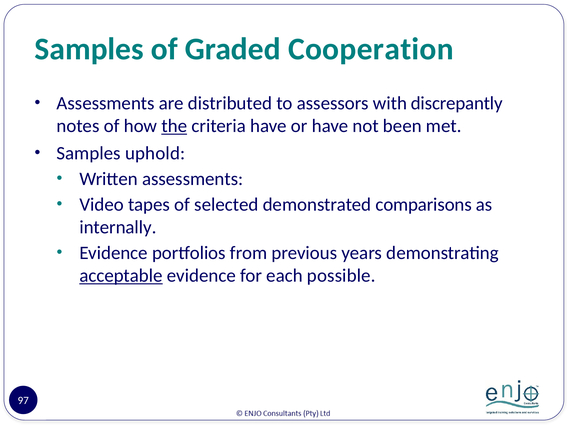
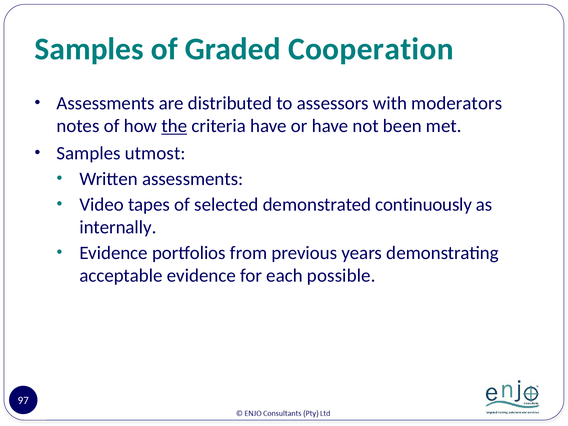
discrepantly: discrepantly -> moderators (457, 103)
uphold: uphold -> utmost (155, 153)
comparisons: comparisons -> continuously (424, 205)
acceptable underline: present -> none (121, 276)
